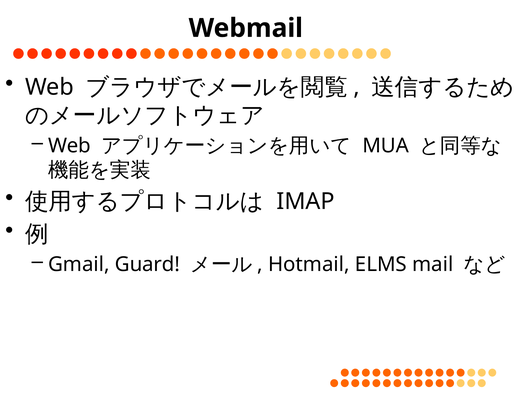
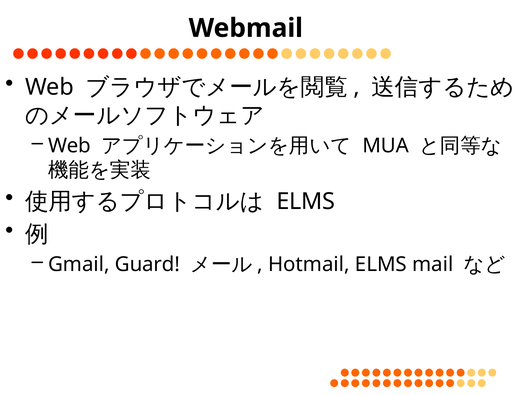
IMAP: IMAP -> ELMS (306, 202)
